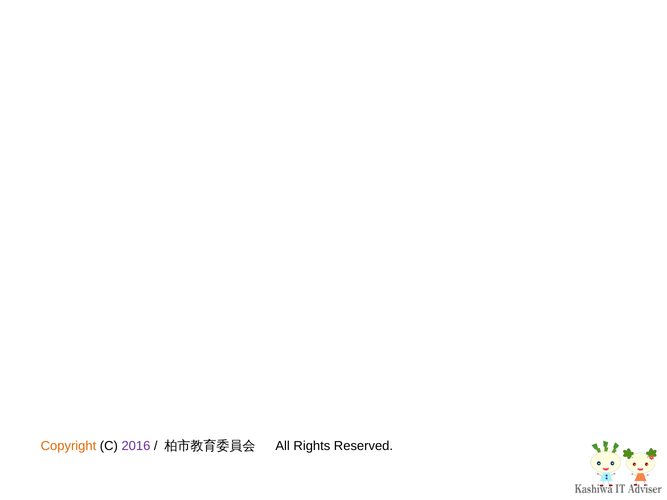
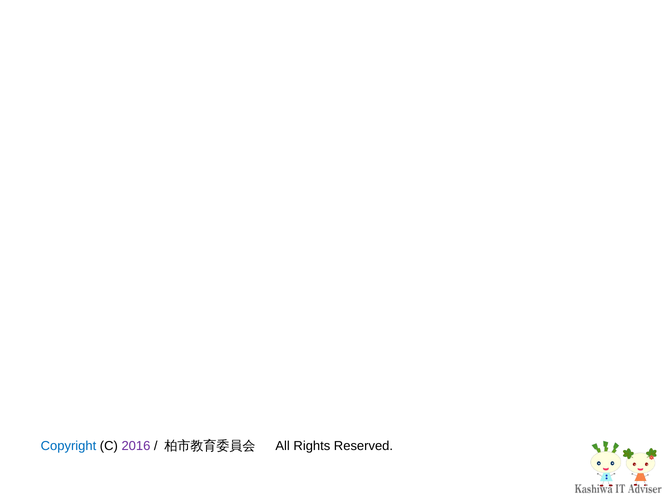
Copyright colour: orange -> blue (68, 446)
